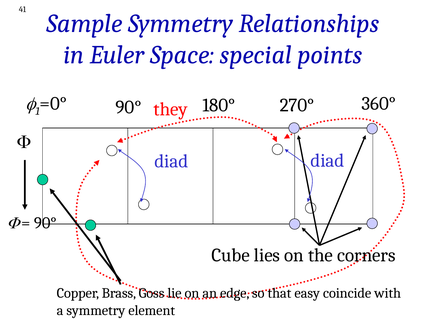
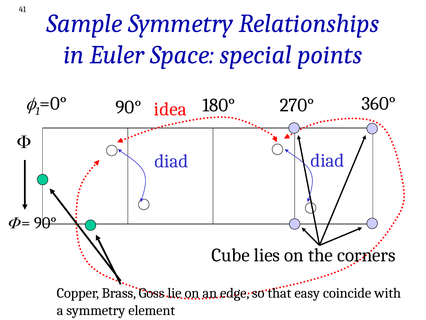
they: they -> idea (170, 109)
